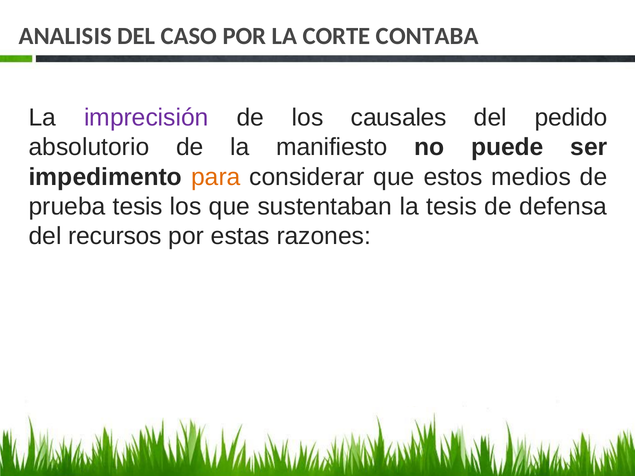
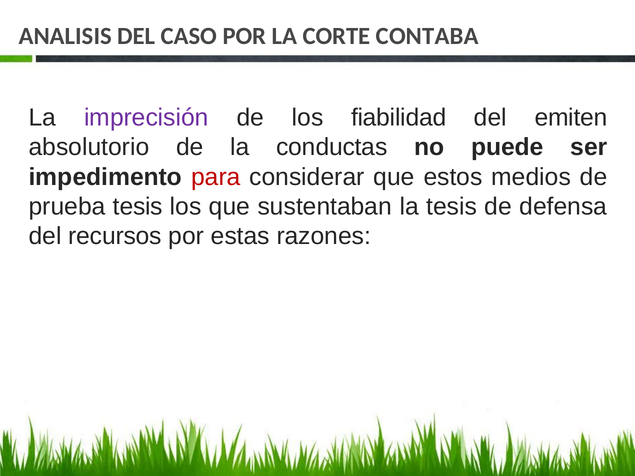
causales: causales -> fiabilidad (399, 118)
pedido: pedido -> emiten (571, 118)
manifiesto: manifiesto -> conductas (332, 147)
para colour: orange -> red (216, 177)
